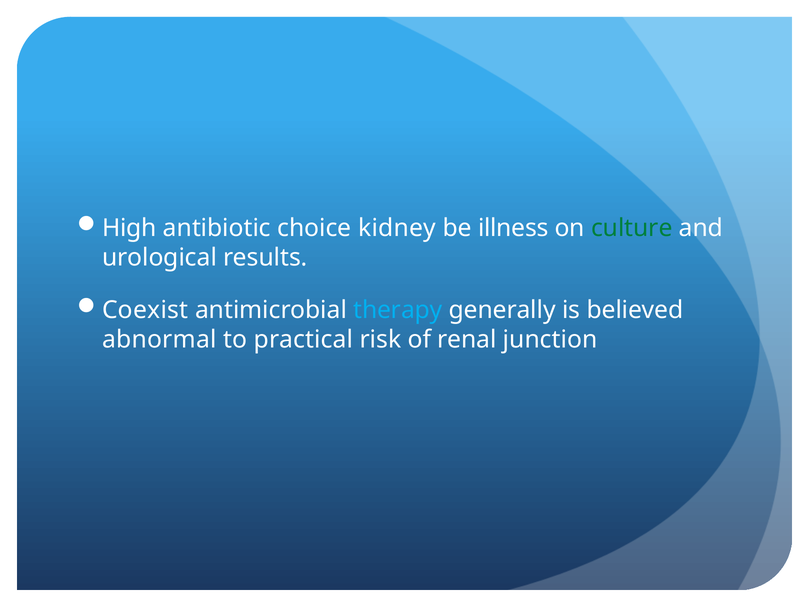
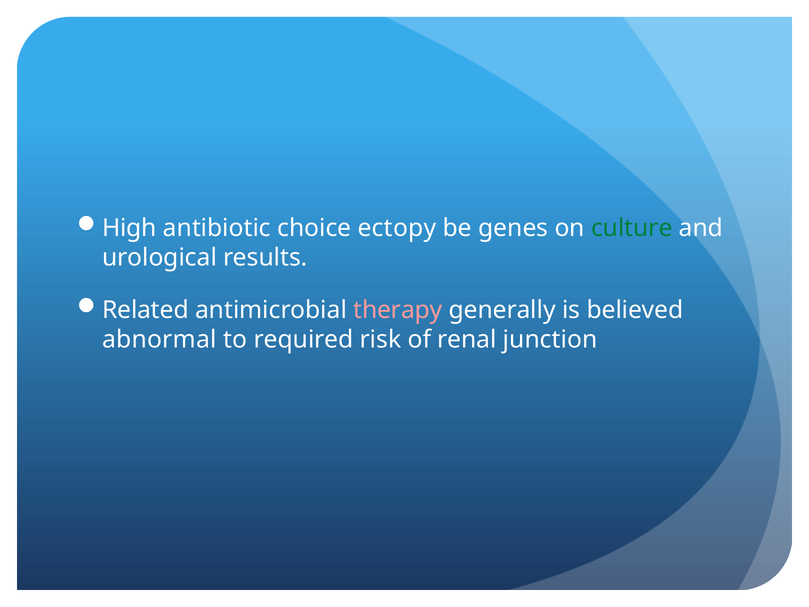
kidney: kidney -> ectopy (397, 228)
illness: illness -> genes (513, 228)
Coexist: Coexist -> Related (145, 310)
therapy colour: light blue -> pink (398, 310)
practical: practical -> required (304, 339)
